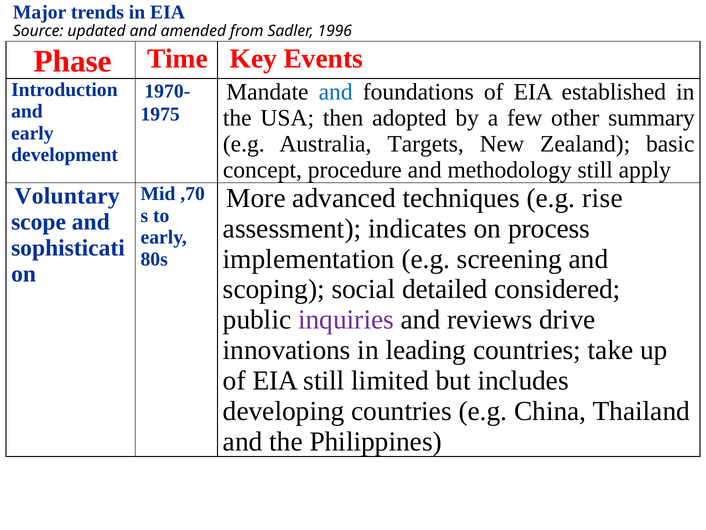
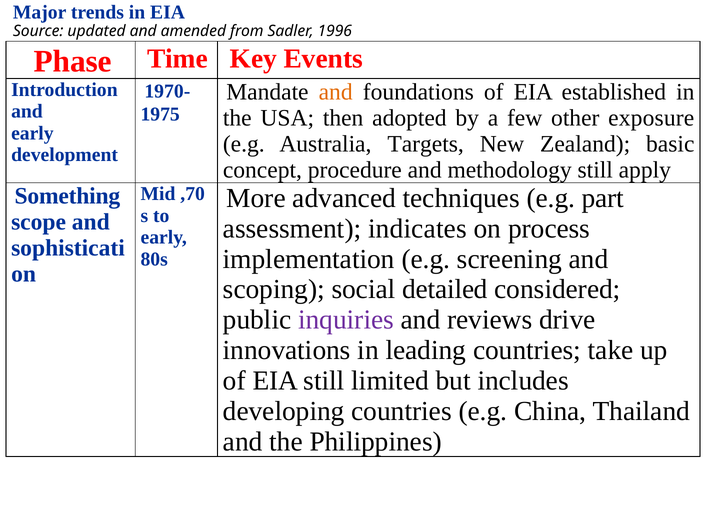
and colour: blue -> orange (336, 92)
summary: summary -> exposure (651, 118)
Voluntary: Voluntary -> Something (67, 196)
rise: rise -> part (603, 198)
